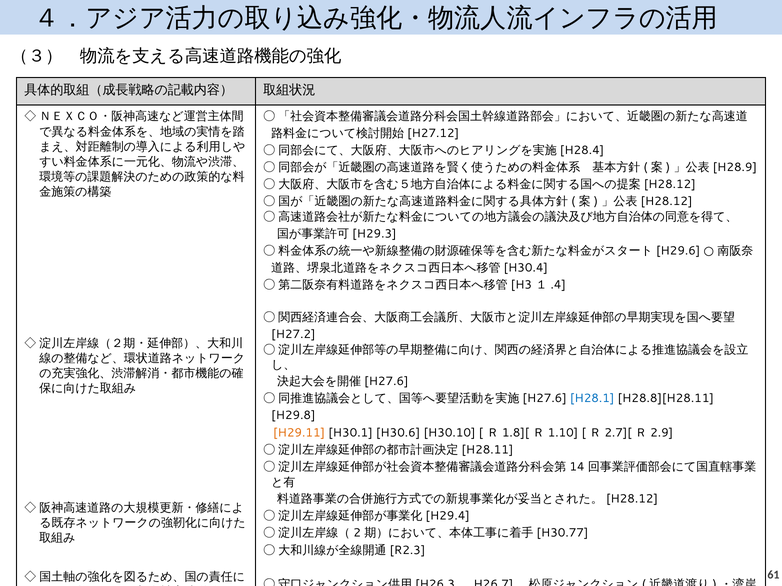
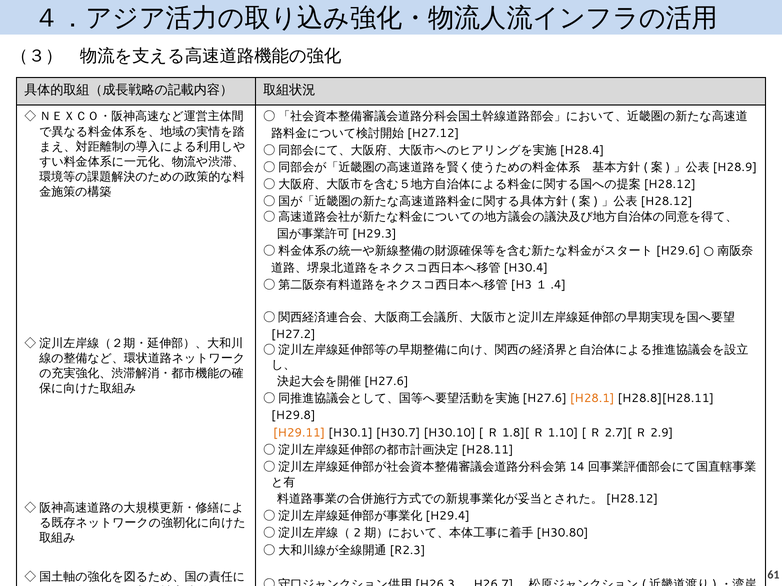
H28.1 colour: blue -> orange (592, 399)
H30.6: H30.6 -> H30.7 (398, 433)
H30.77: H30.77 -> H30.80 (562, 534)
